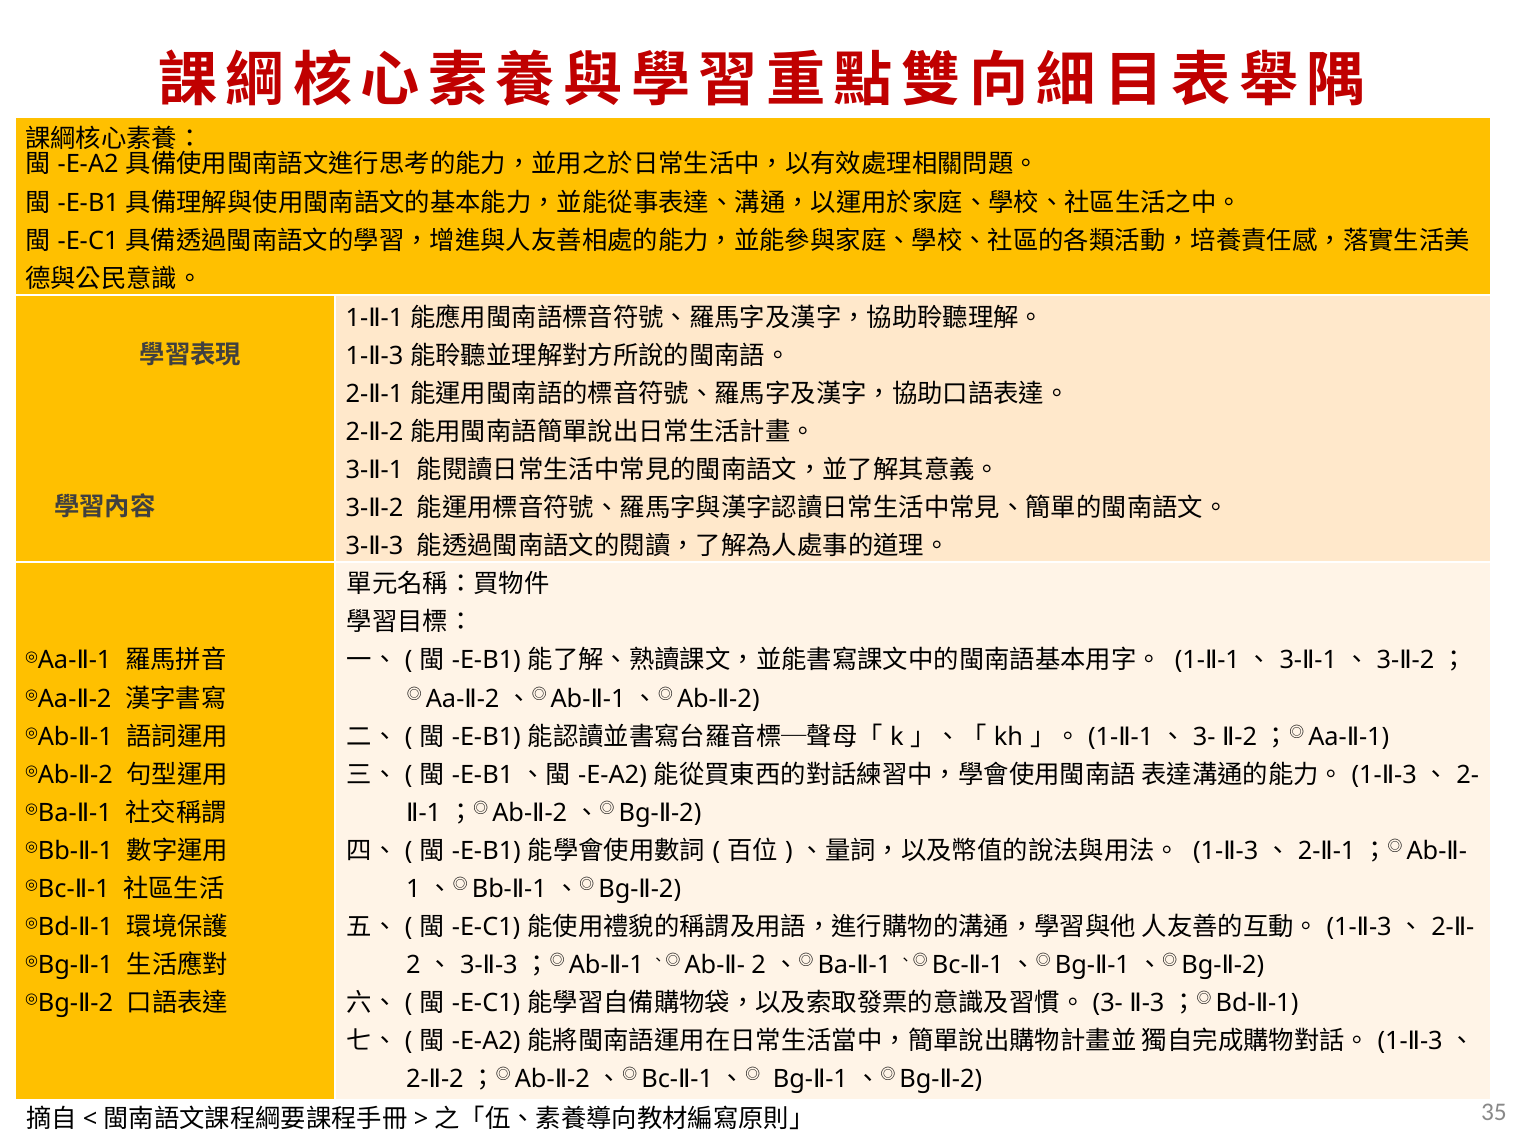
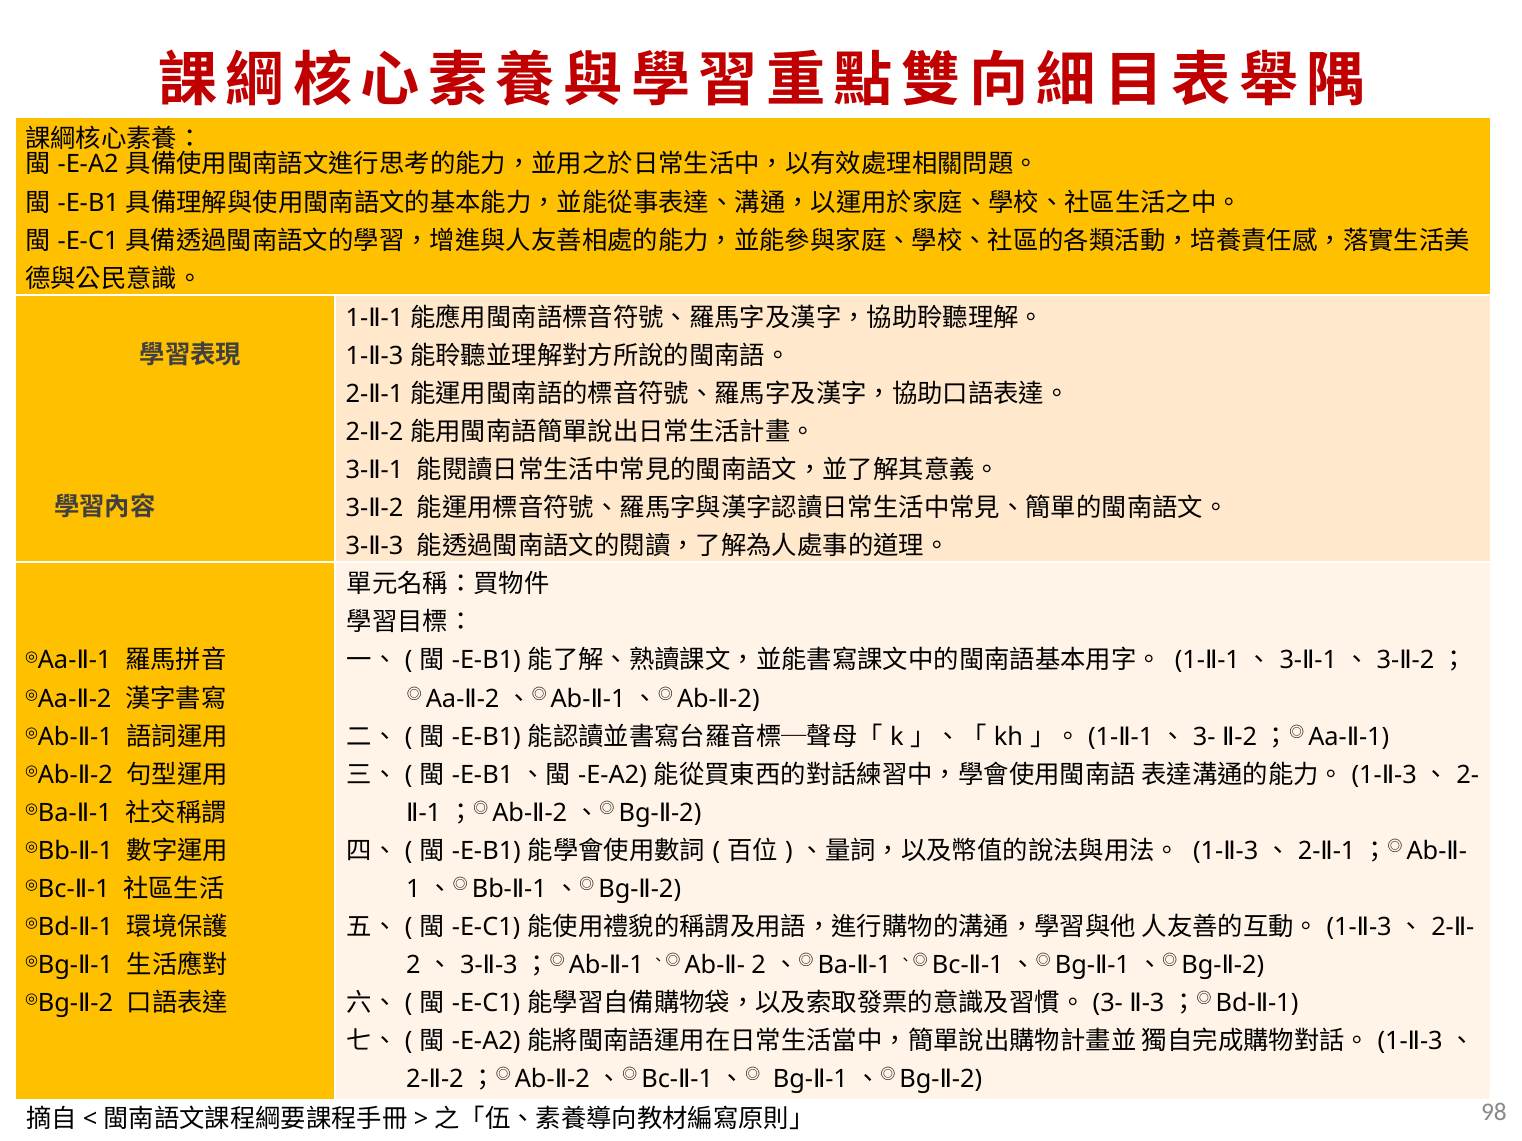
35: 35 -> 98 (1494, 1113)
